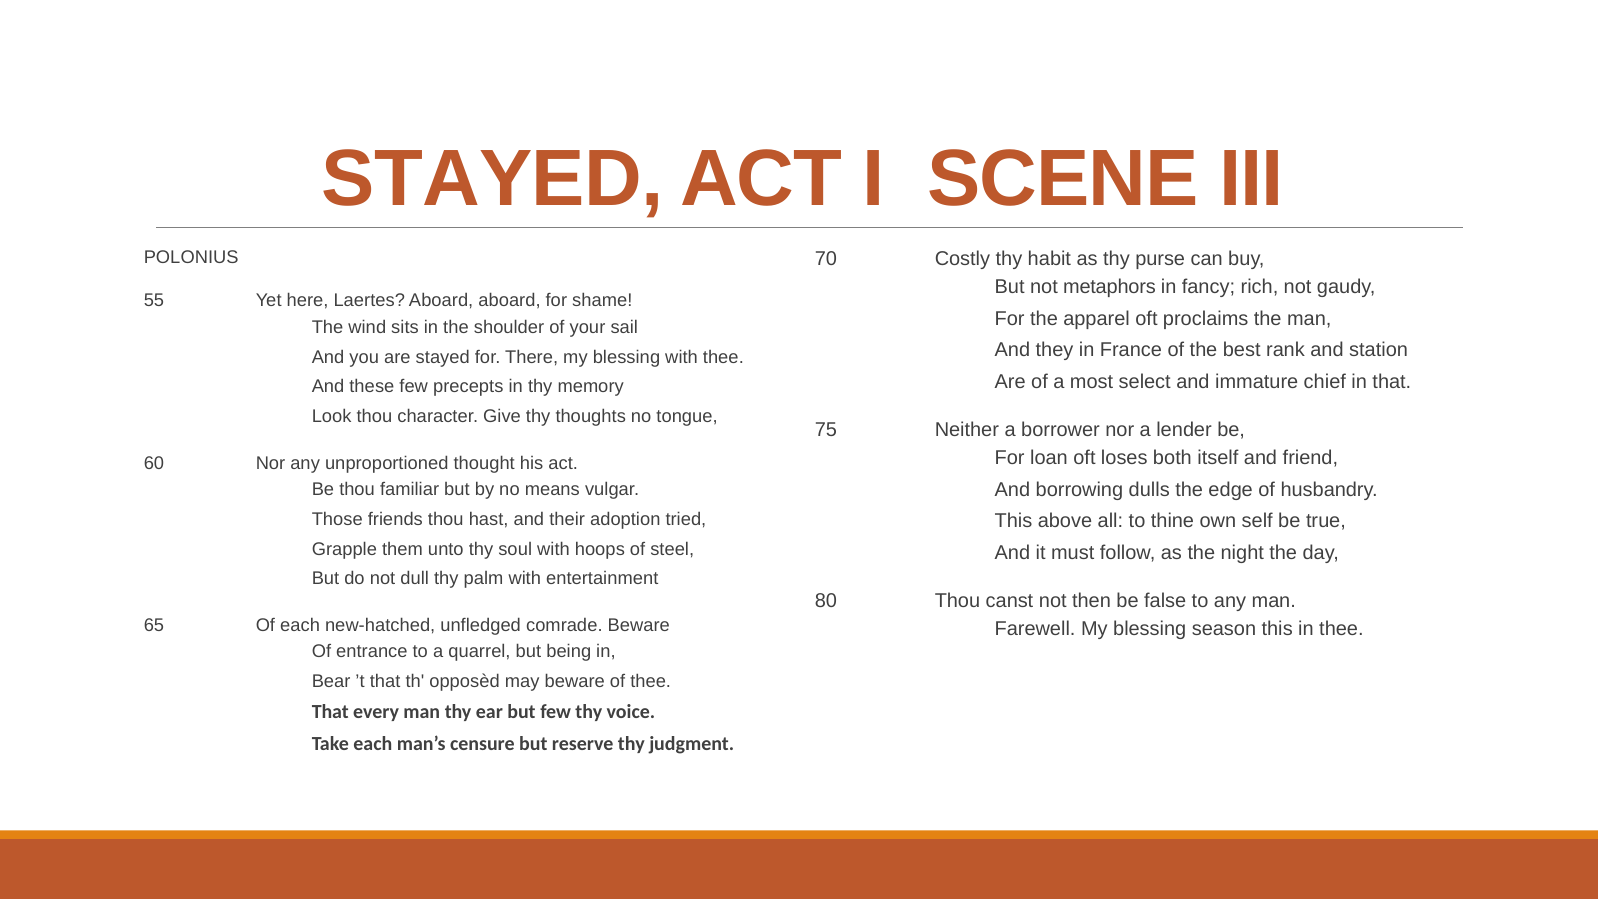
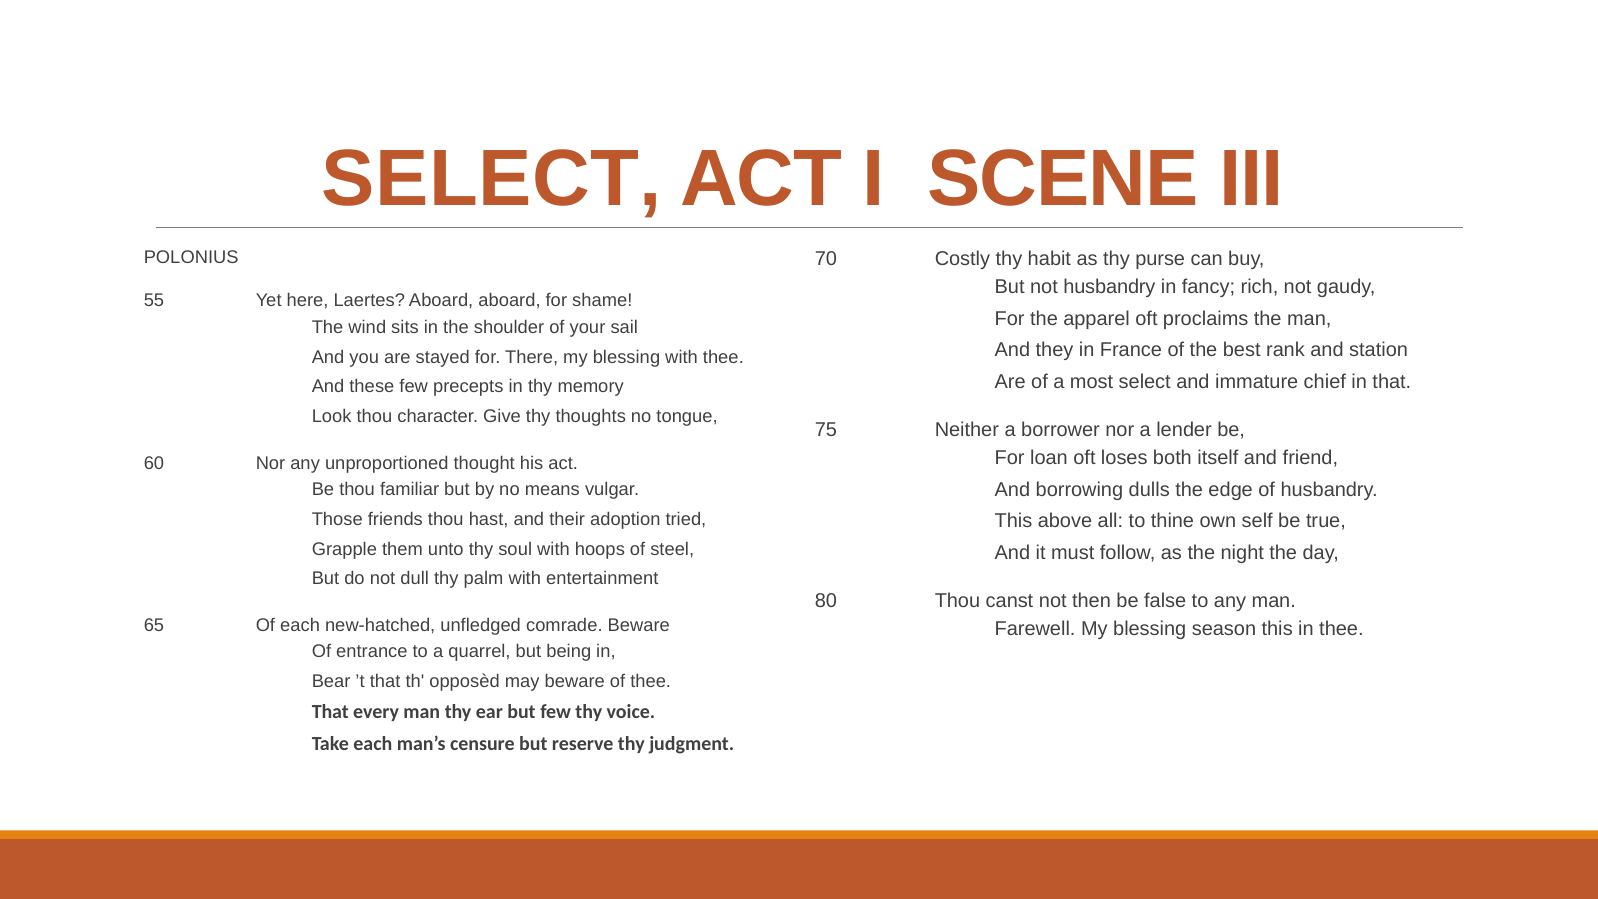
STAYED: STAYED -> SELECT (492, 179)
not metaphors: metaphors -> husbandry (1109, 287)
